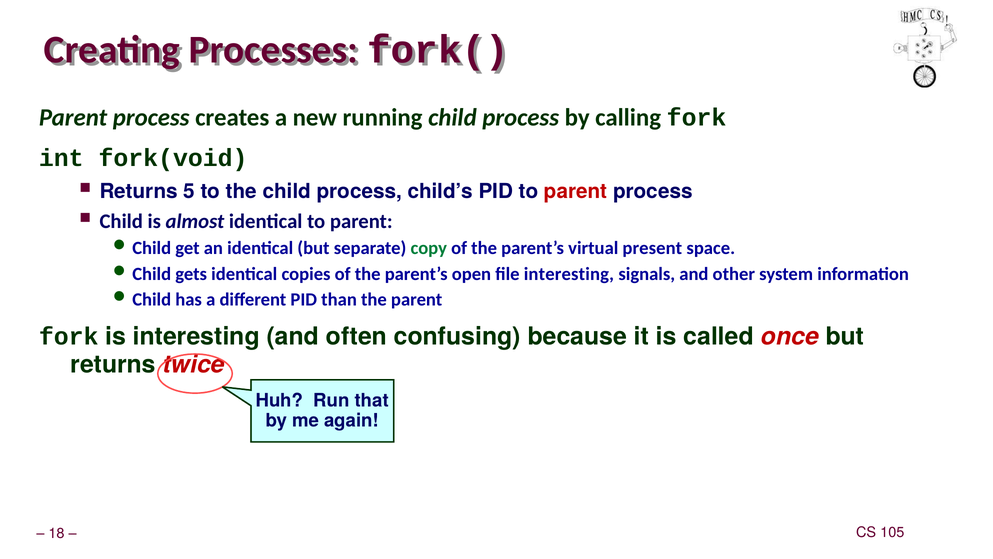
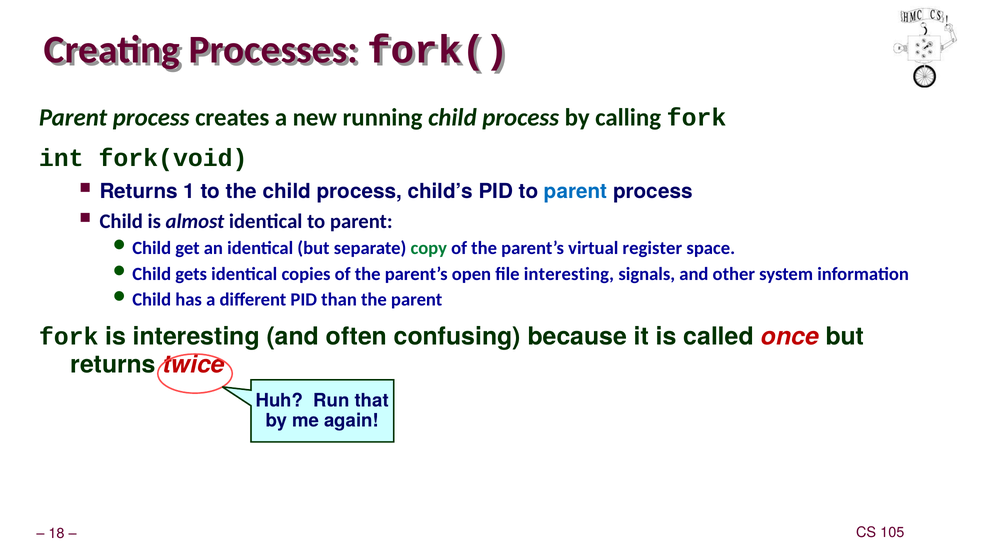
5: 5 -> 1 (189, 191)
parent colour: red -> blue (576, 191)
present: present -> register (652, 248)
